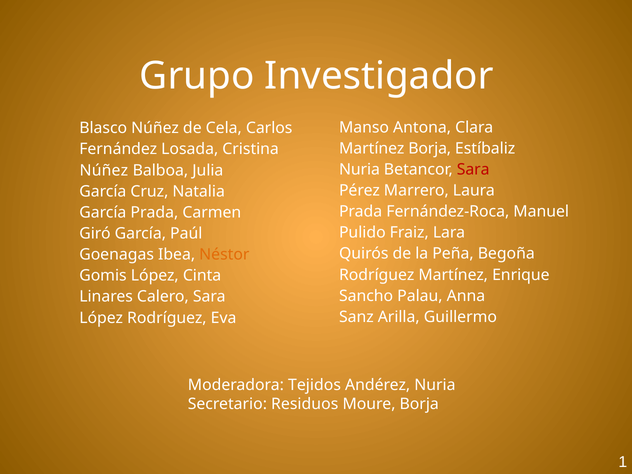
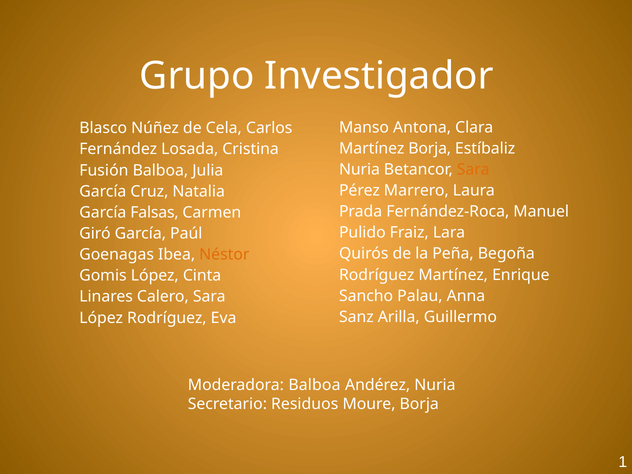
Sara colour: red -> orange (473, 169)
Núñez: Núñez -> Fusión (104, 170)
García Prada: Prada -> Falsas (155, 212)
Moderadora Tejidos: Tejidos -> Balboa (314, 385)
